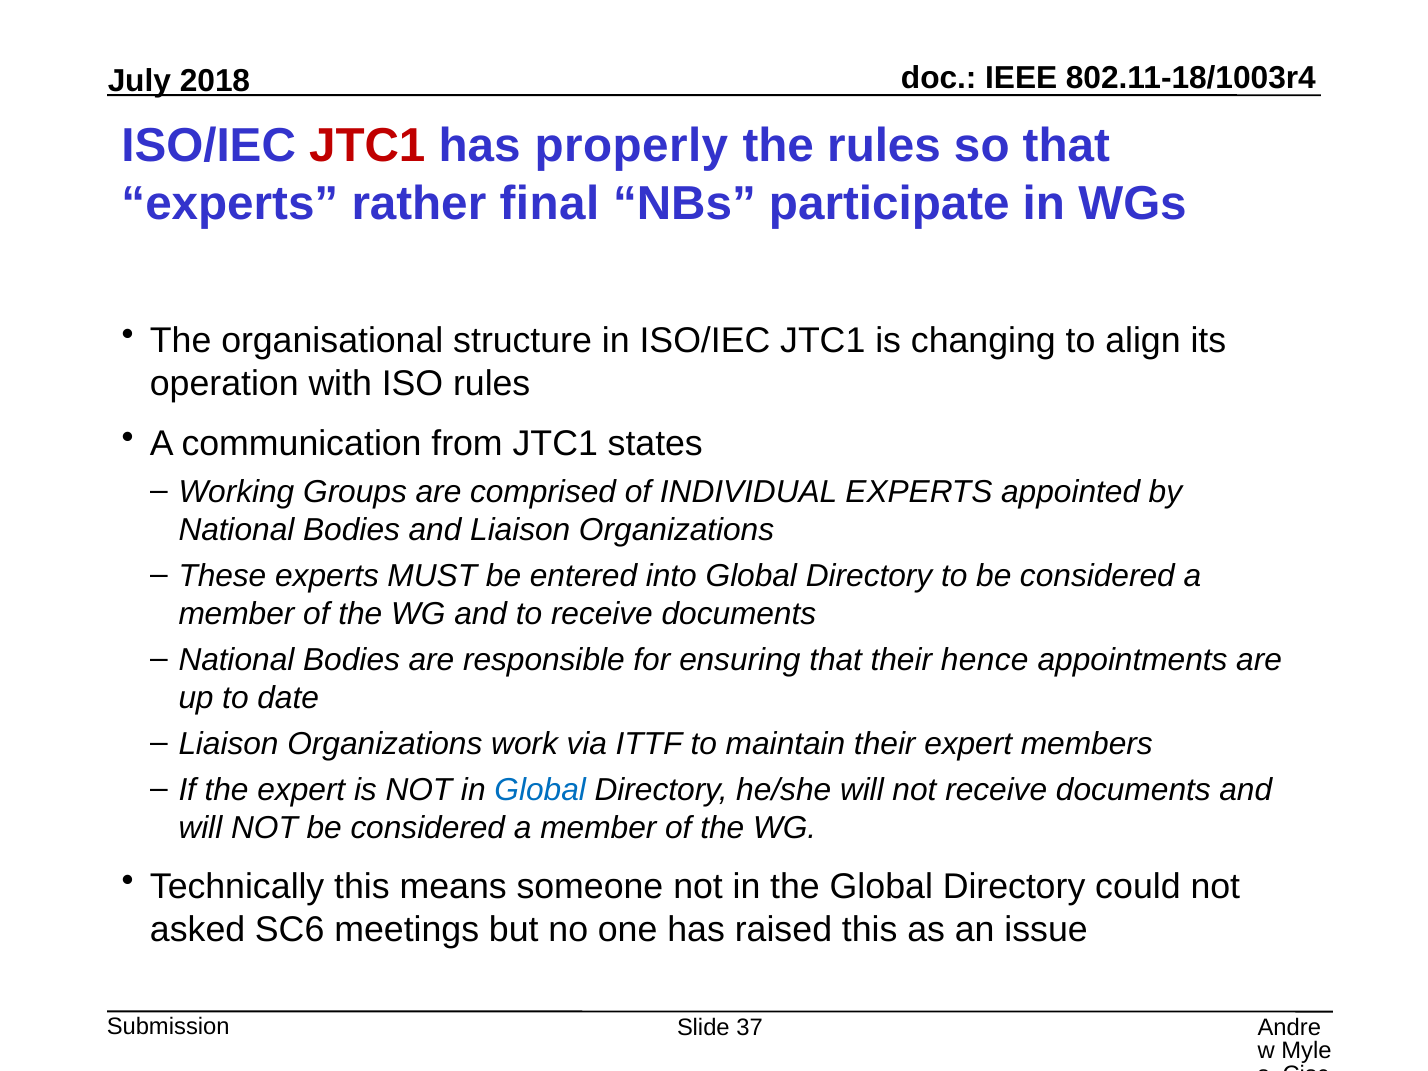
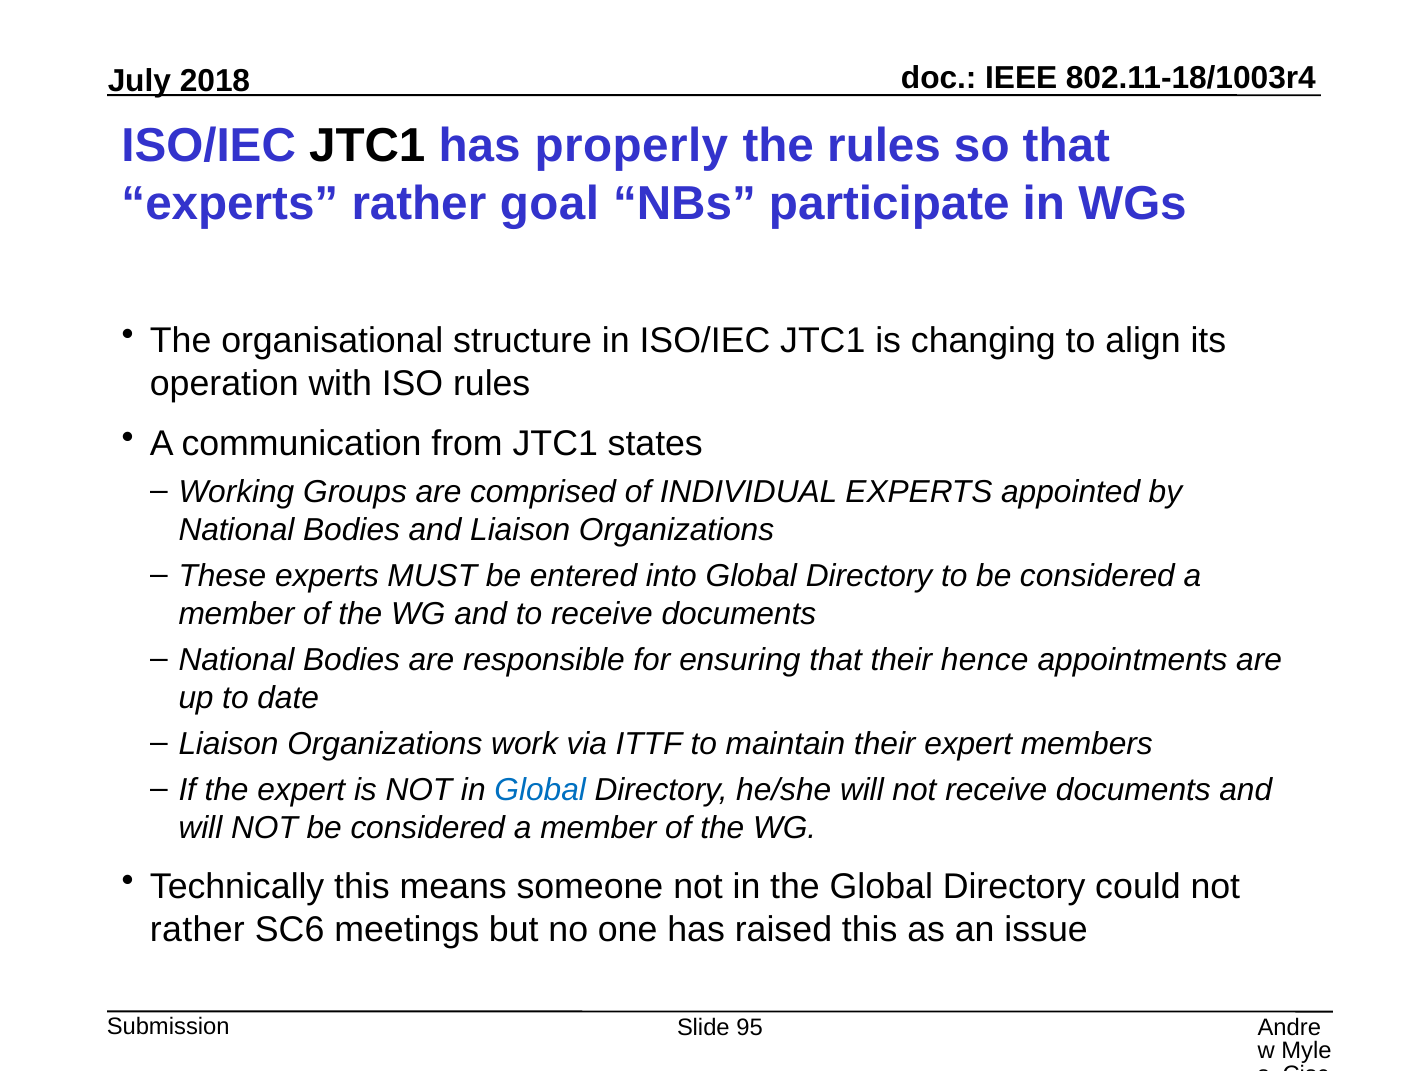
JTC1 colour: red -> black (367, 146)
final: final -> goal (549, 203)
asked: asked -> rather (197, 930)
37: 37 -> 95 (750, 1027)
